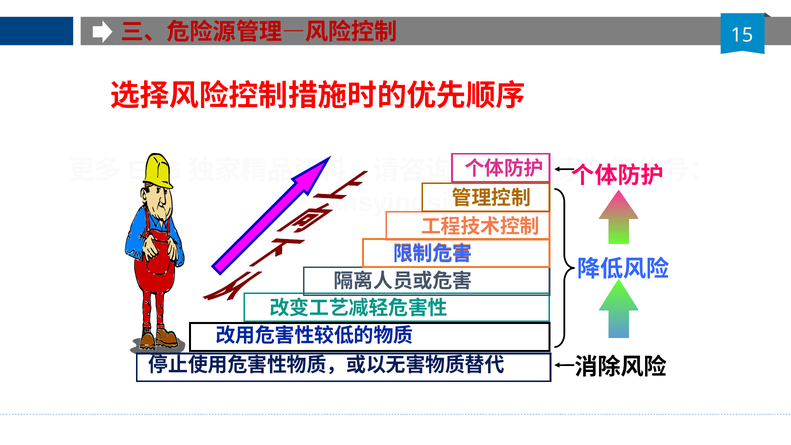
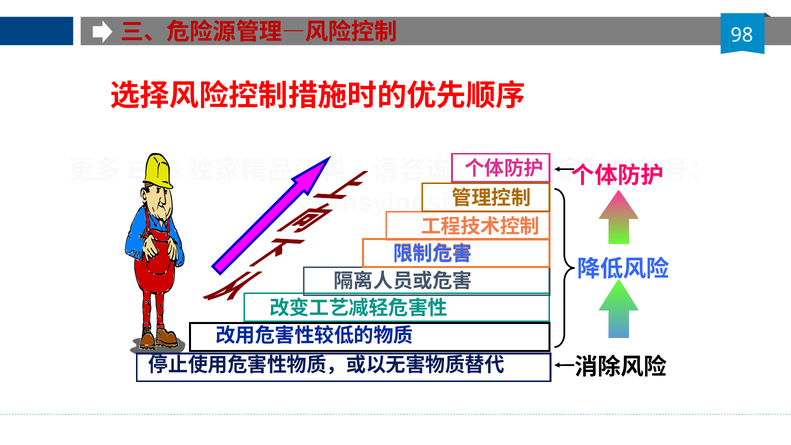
15: 15 -> 98 (742, 35)
